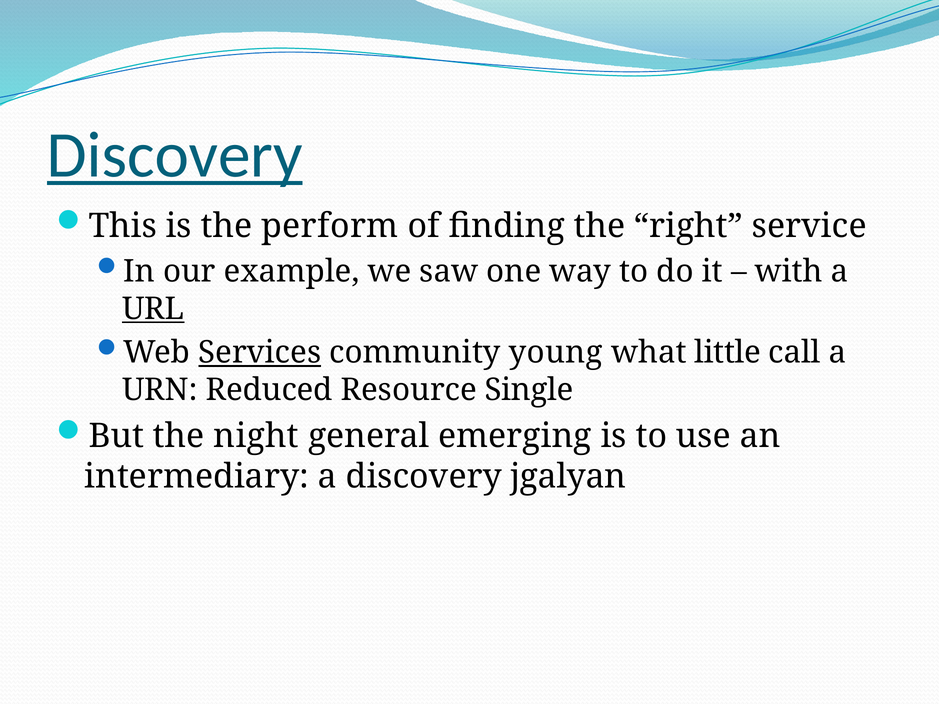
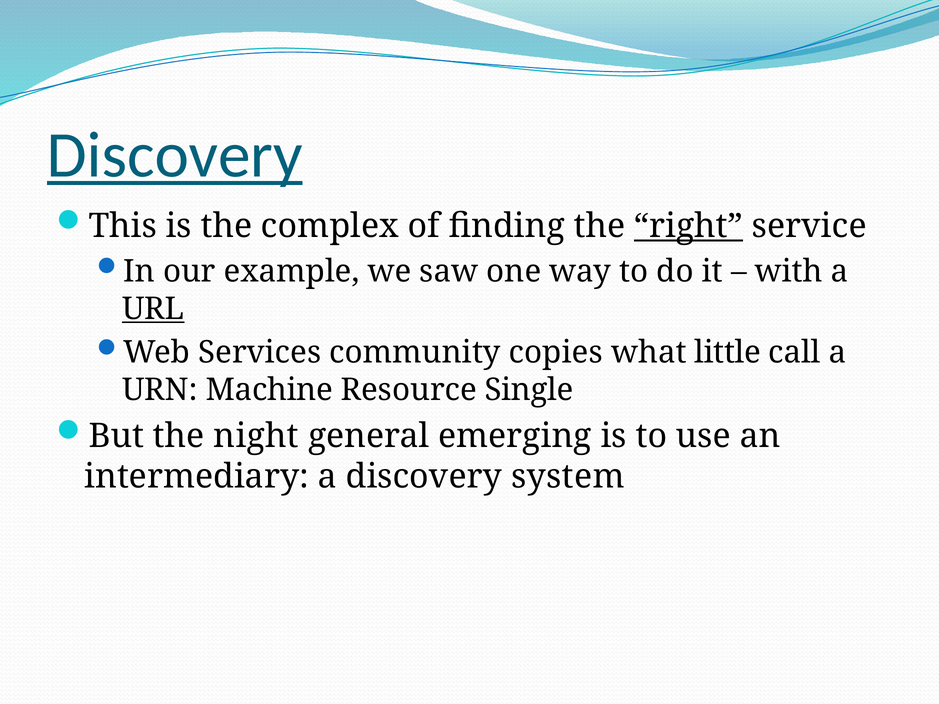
perform: perform -> complex (330, 226)
right underline: none -> present (689, 226)
Services underline: present -> none (260, 353)
young: young -> copies (556, 353)
Reduced: Reduced -> Machine (269, 390)
jgalyan: jgalyan -> system (568, 477)
